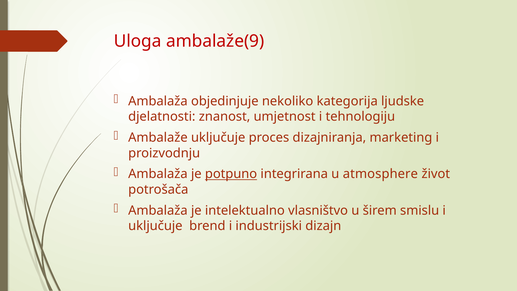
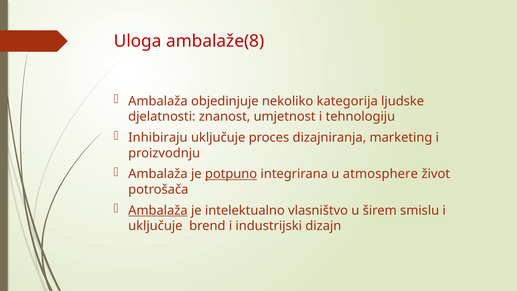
ambalaže(9: ambalaže(9 -> ambalaže(8 (215, 41)
Ambalaže: Ambalaže -> Inhibiraju (158, 137)
Ambalaža underline: none -> present (158, 210)
